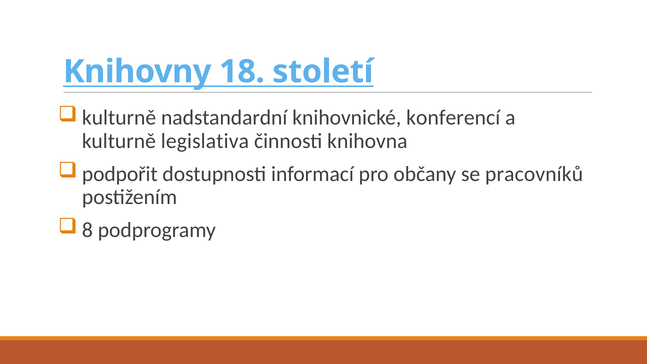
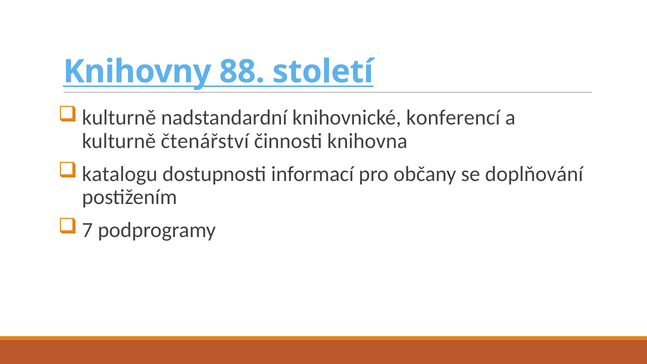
18: 18 -> 88 (242, 72)
legislativa: legislativa -> čtenářství (205, 141)
podpořit: podpořit -> katalogu (120, 174)
pracovníků: pracovníků -> doplňování (534, 174)
8: 8 -> 7 (87, 230)
